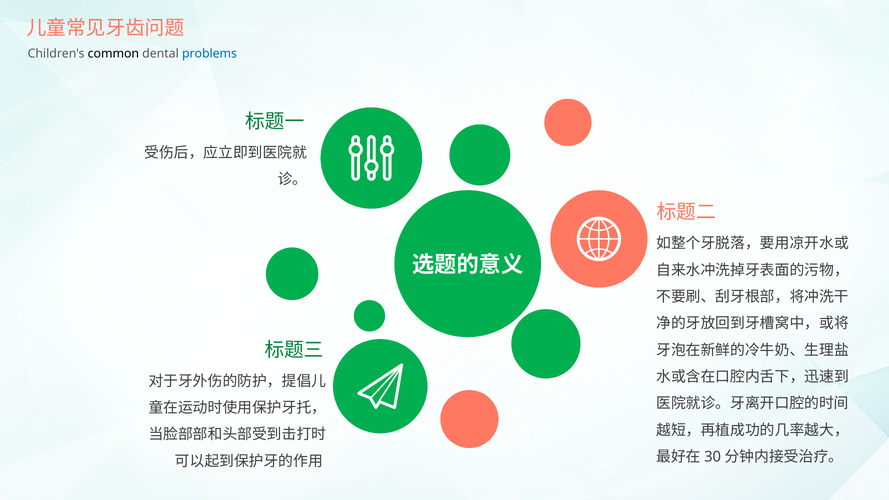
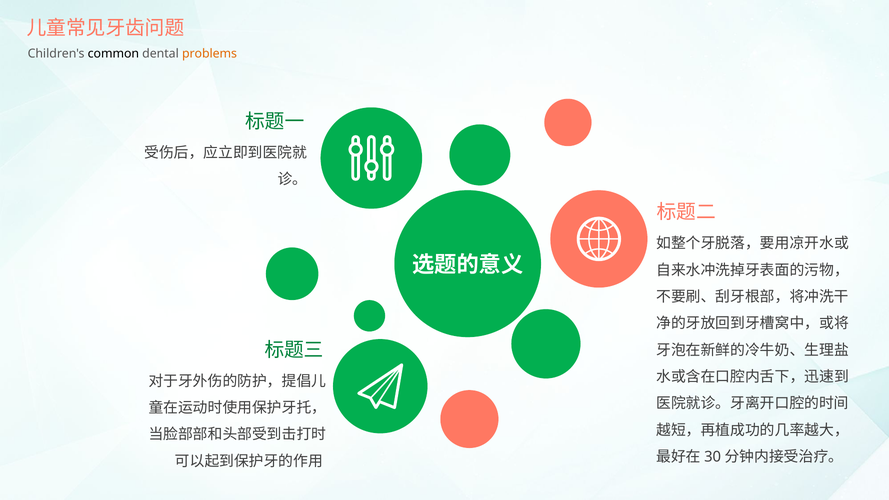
problems colour: blue -> orange (210, 54)
